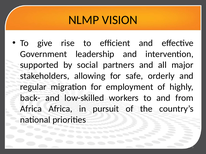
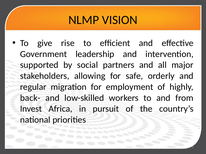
Africa: Africa -> Invest (31, 109)
